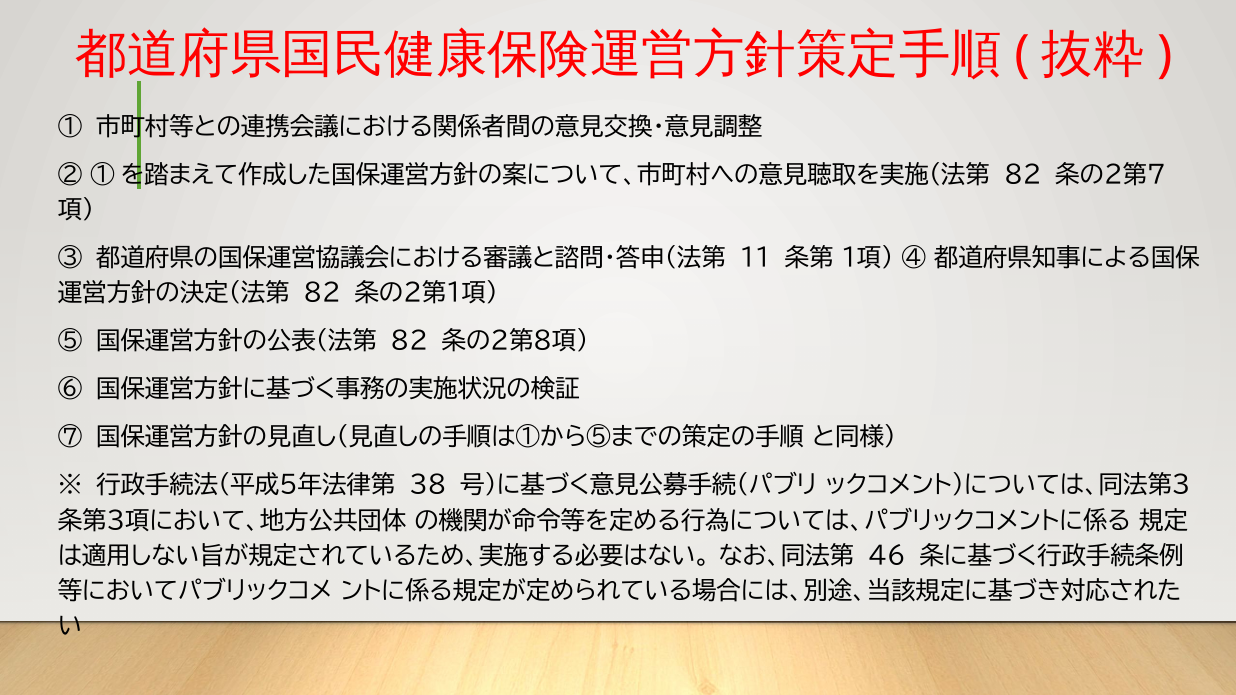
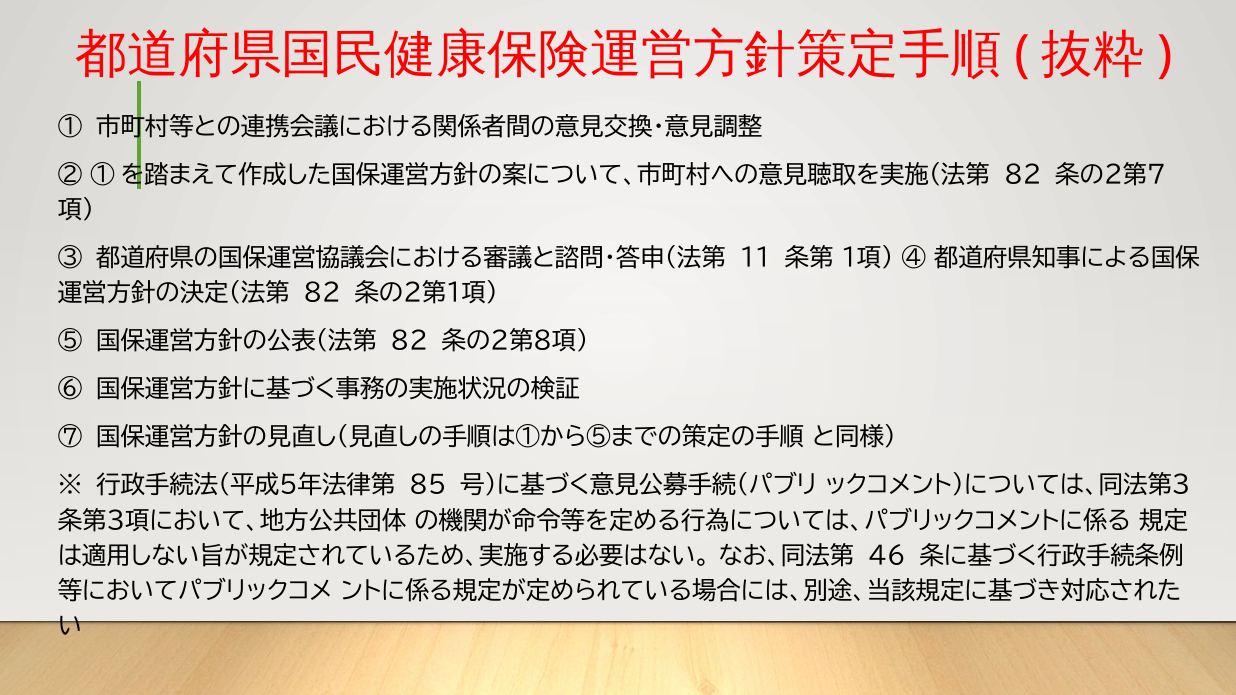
38: 38 -> 85 (428, 486)
